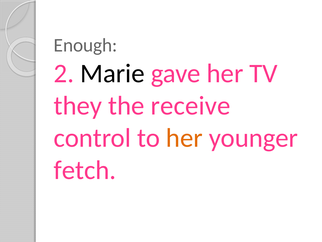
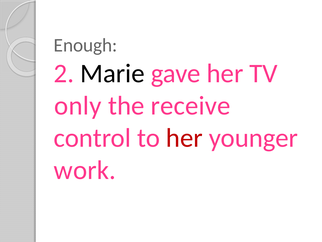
they: they -> only (78, 105)
her colour: orange -> red (184, 138)
fetch: fetch -> work (85, 170)
